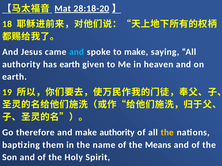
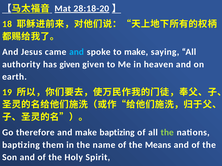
has earth: earth -> given (70, 65)
make authority: authority -> baptizing (117, 133)
the colour: yellow -> light green (167, 133)
